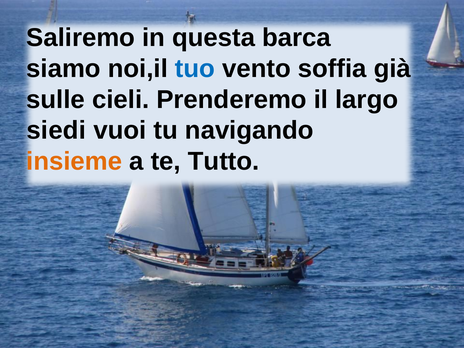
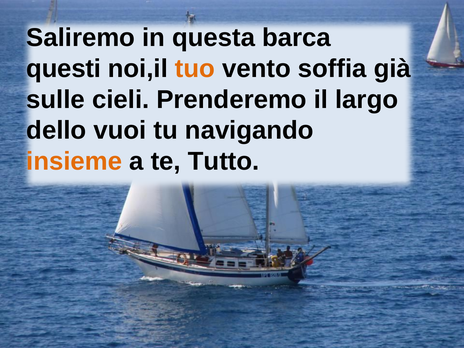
siamo: siamo -> questi (64, 69)
tuo colour: blue -> orange (195, 69)
siedi: siedi -> dello (56, 130)
